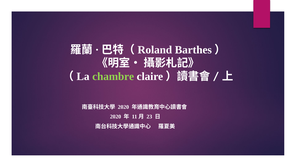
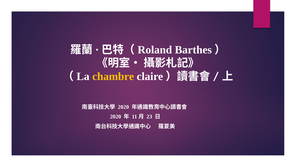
chambre colour: light green -> yellow (113, 76)
